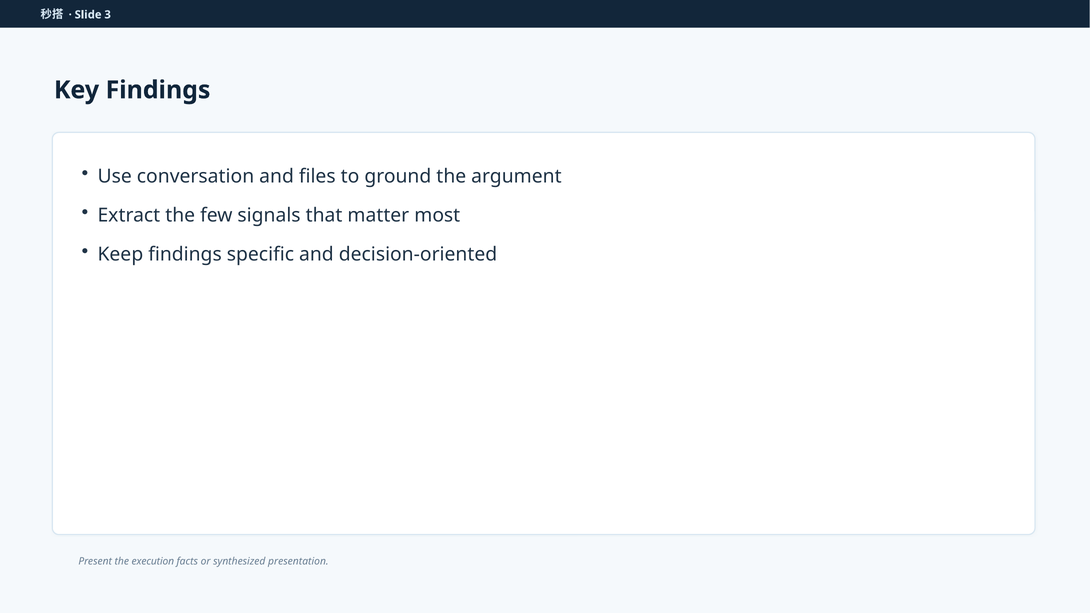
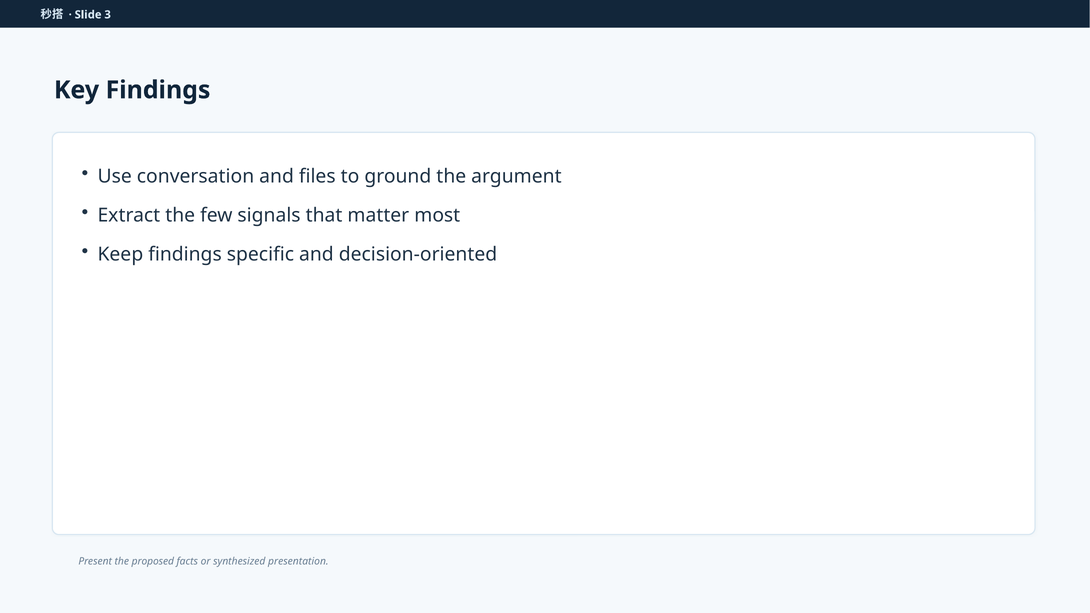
execution: execution -> proposed (153, 561)
